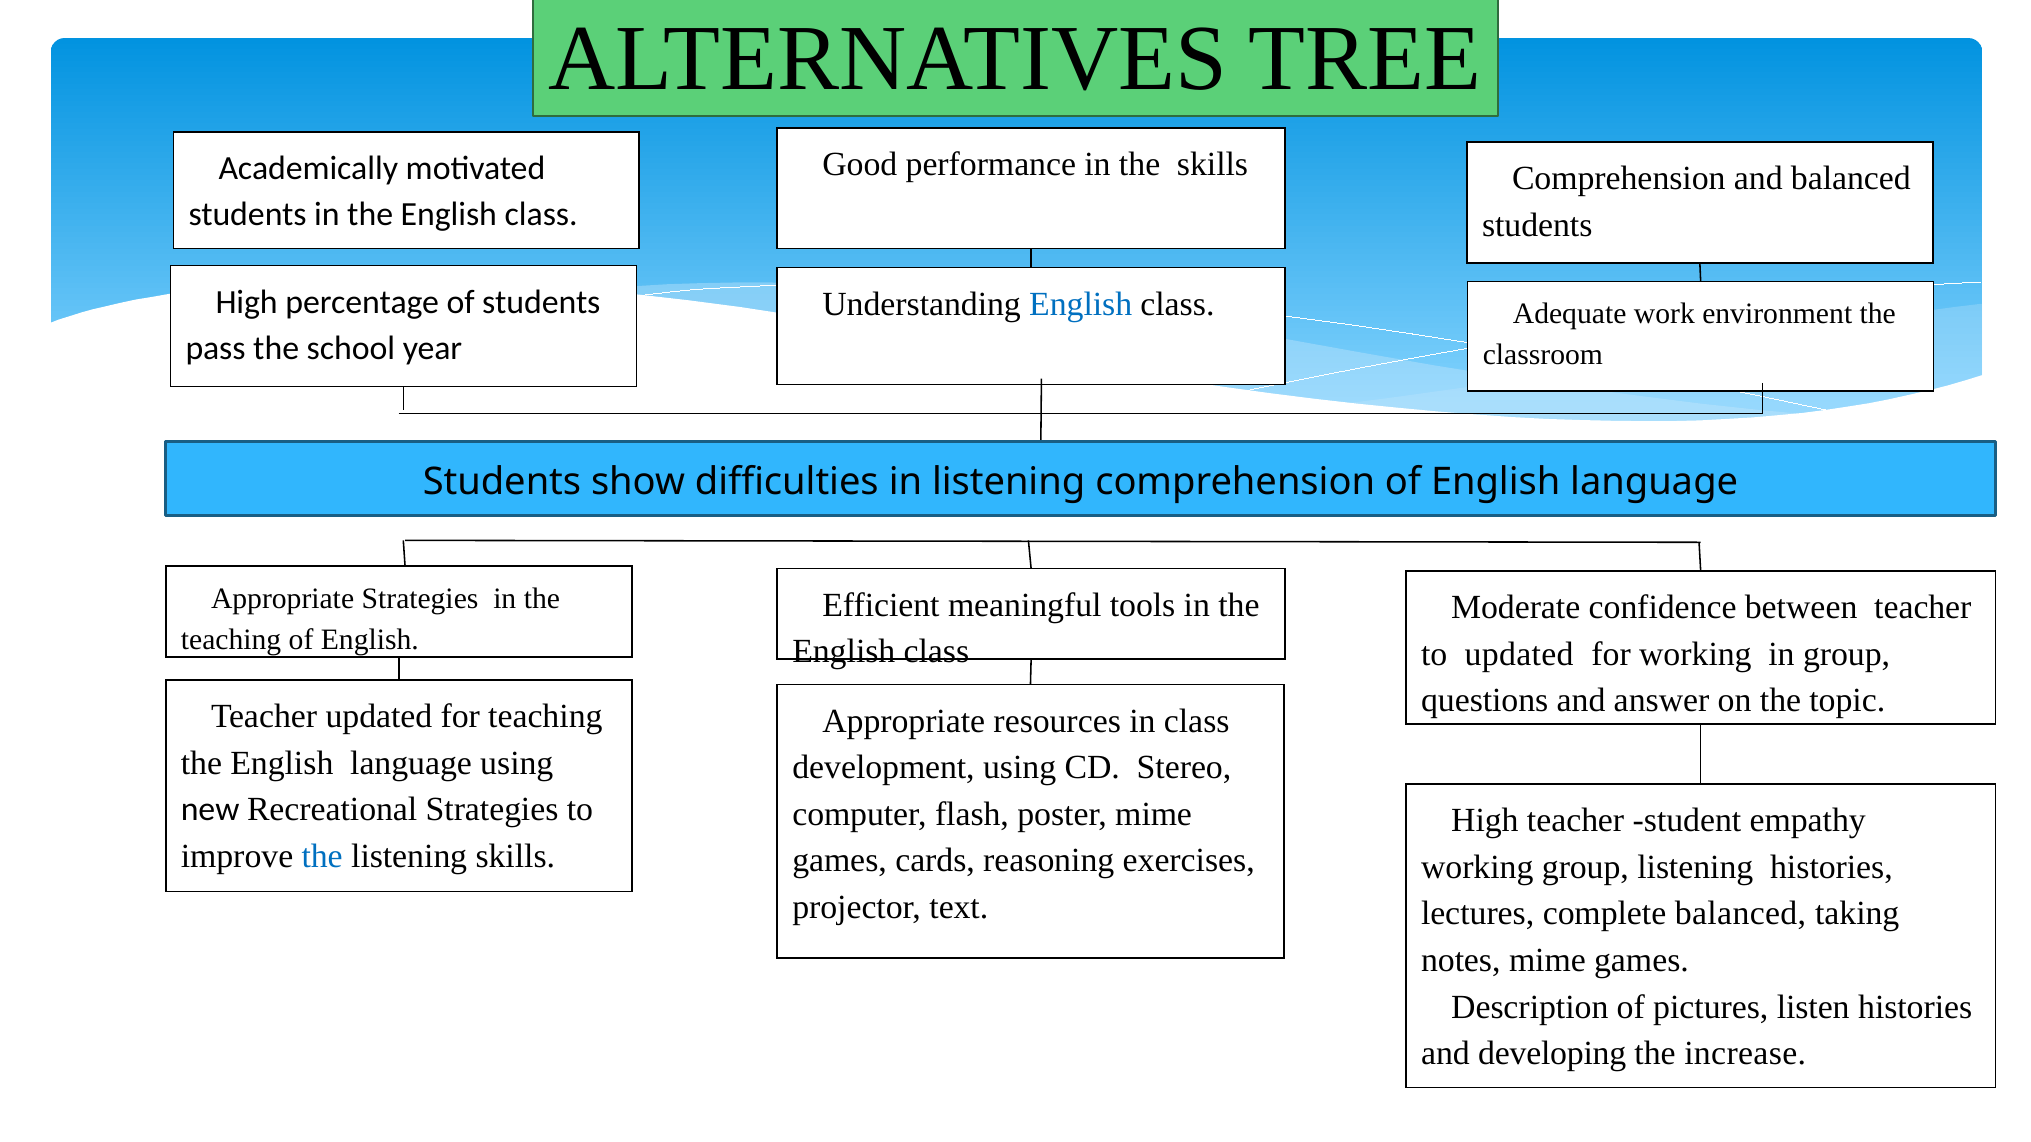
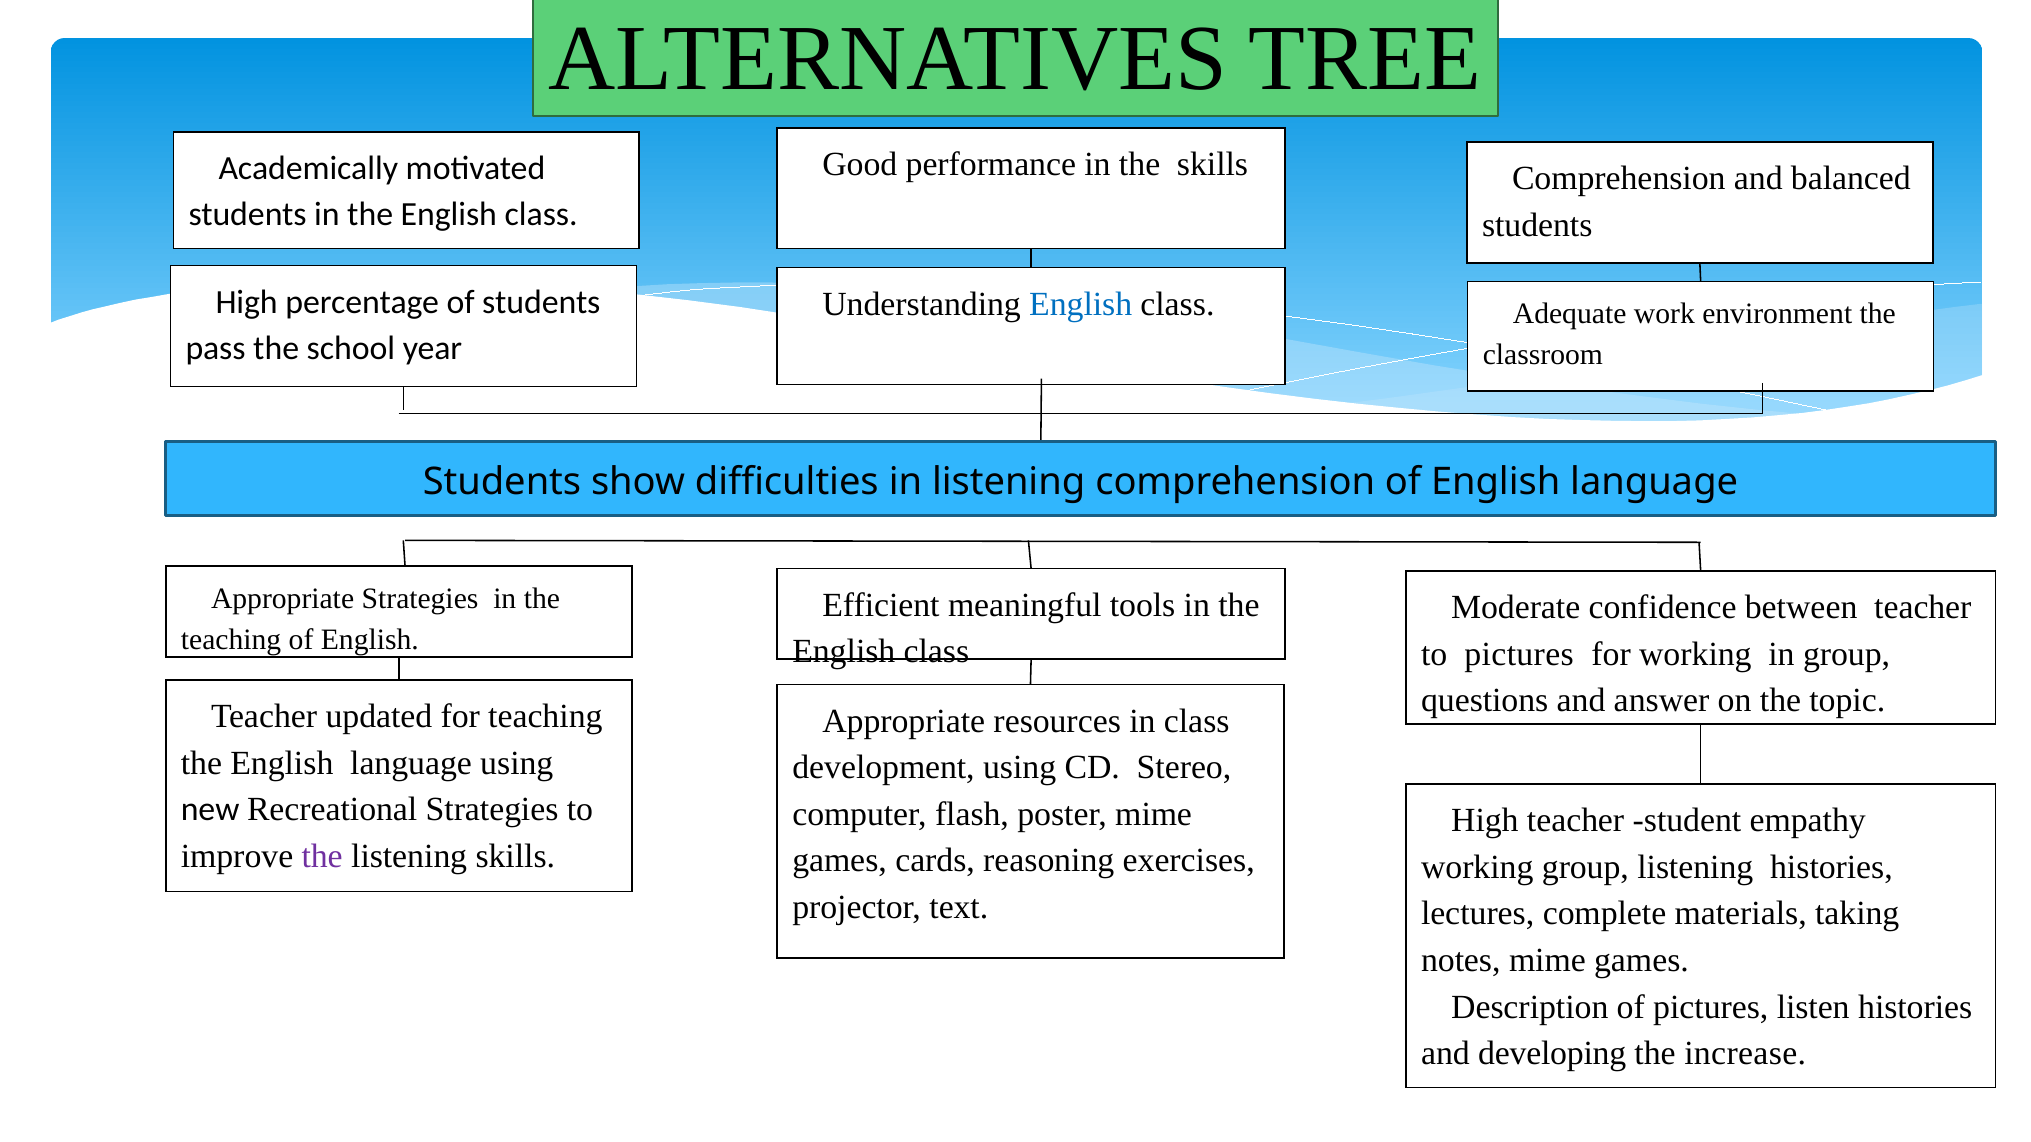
to updated: updated -> pictures (1519, 654)
the colour: blue -> purple (322, 857)
complete balanced: balanced -> materials (1741, 914)
